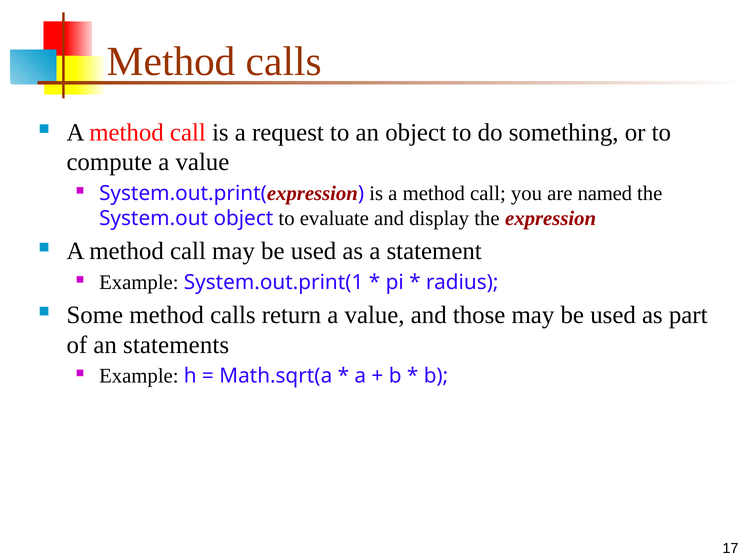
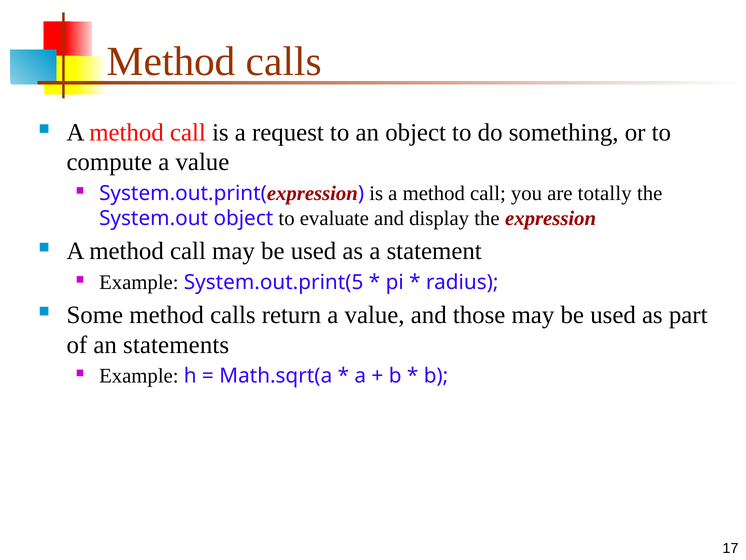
named: named -> totally (605, 193)
System.out.print(1: System.out.print(1 -> System.out.print(5 (274, 282)
